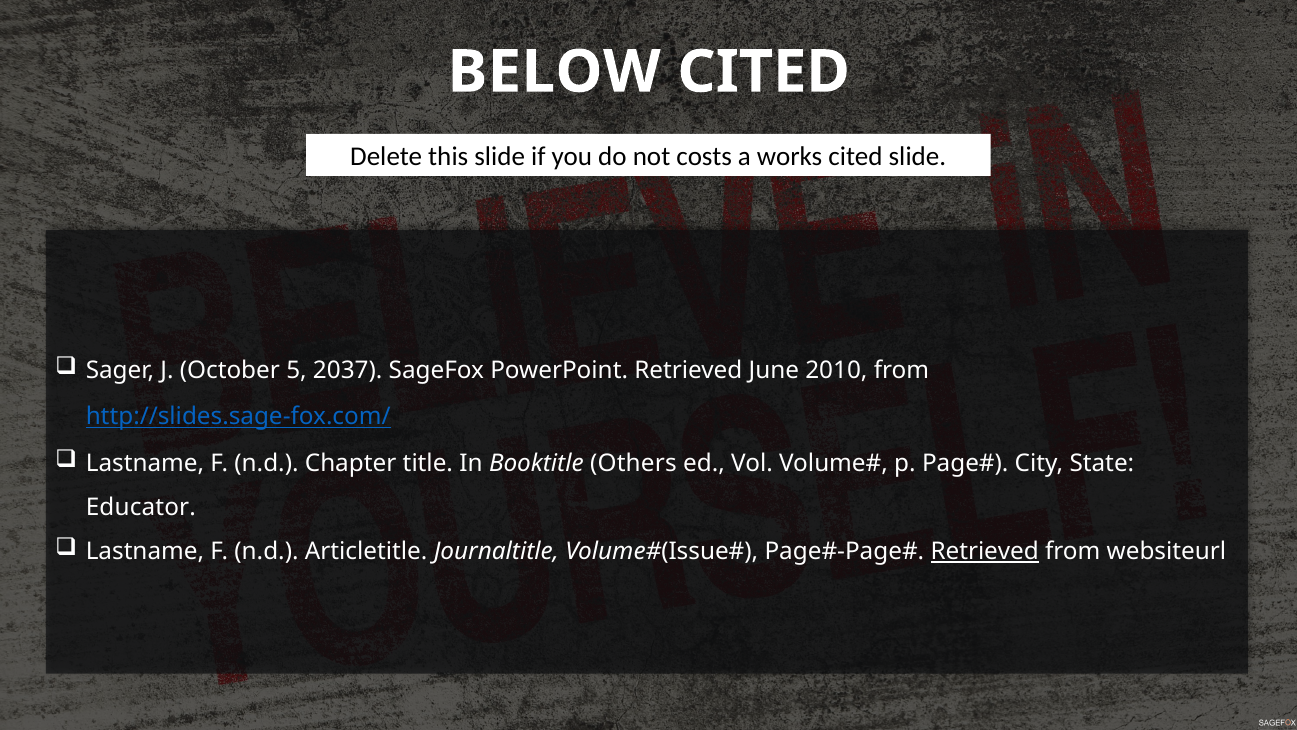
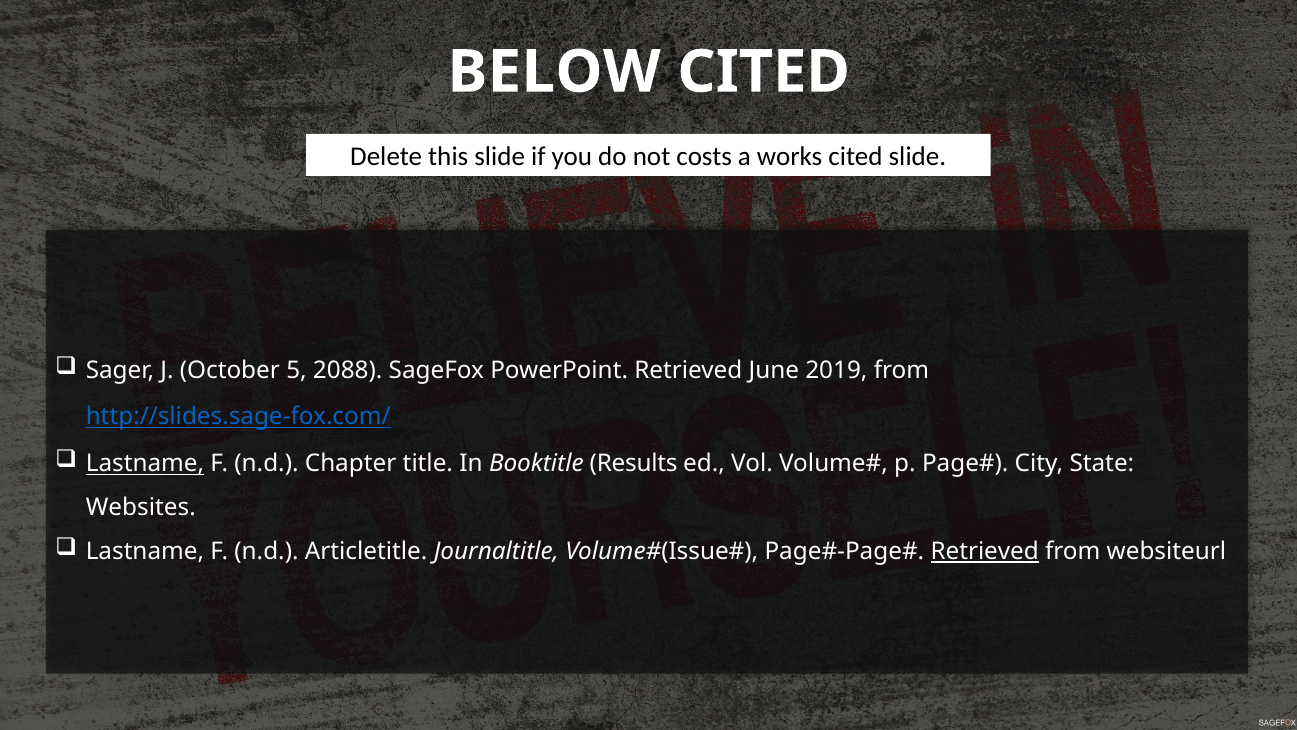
2037: 2037 -> 2088 (348, 370)
2010: 2010 -> 2019 (836, 370)
Lastname underline: none -> present (145, 464)
Others: Others -> Results (634, 464)
Educator: Educator -> Websites (141, 507)
